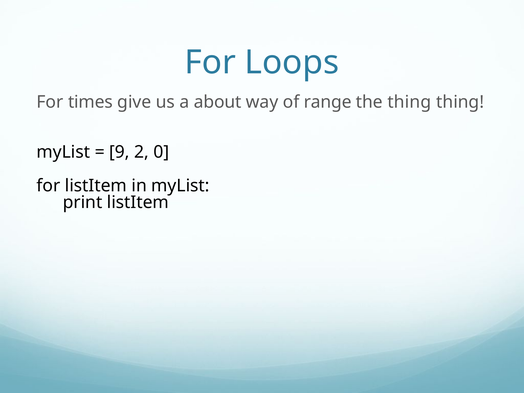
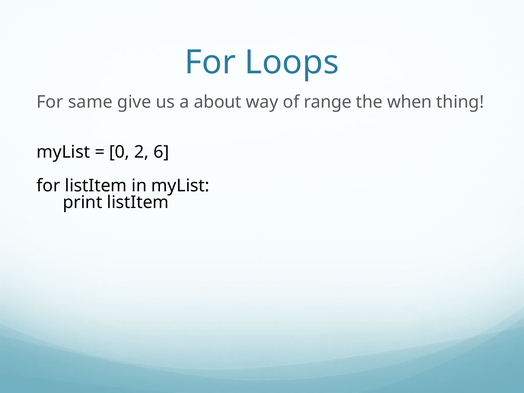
times: times -> same (90, 102)
the thing: thing -> when (410, 102)
9: 9 -> 0 (119, 152)
0: 0 -> 6 (161, 152)
